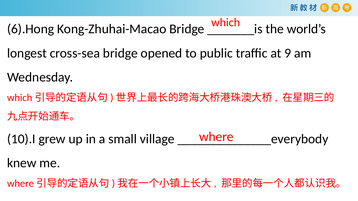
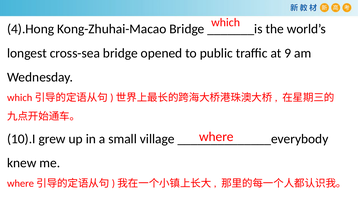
6).Hong: 6).Hong -> 4).Hong (31, 29)
